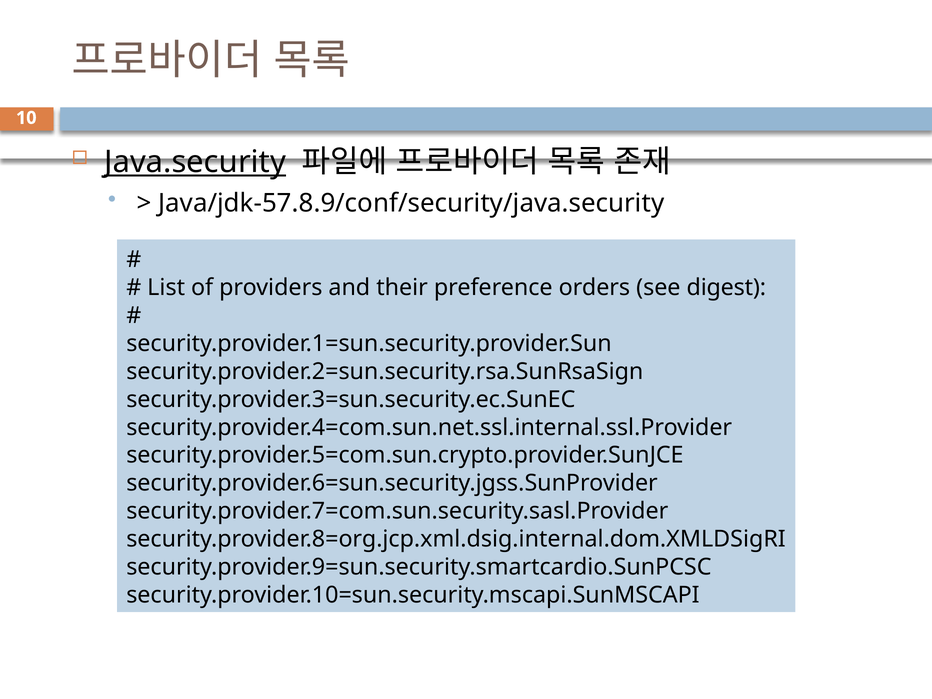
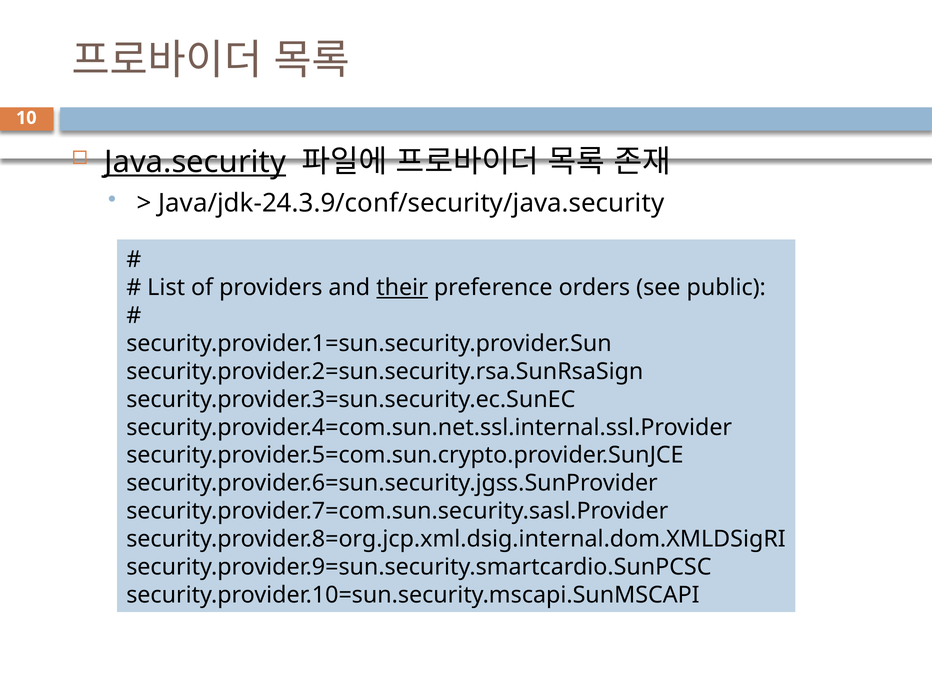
Java/jdk-57.8.9/conf/security/java.security: Java/jdk-57.8.9/conf/security/java.security -> Java/jdk-24.3.9/conf/security/java.security (411, 203)
their underline: none -> present (402, 288)
digest: digest -> public (726, 288)
